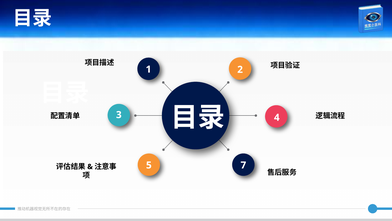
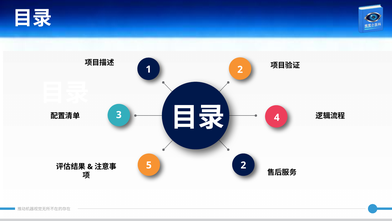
5 7: 7 -> 2 (243, 165)
